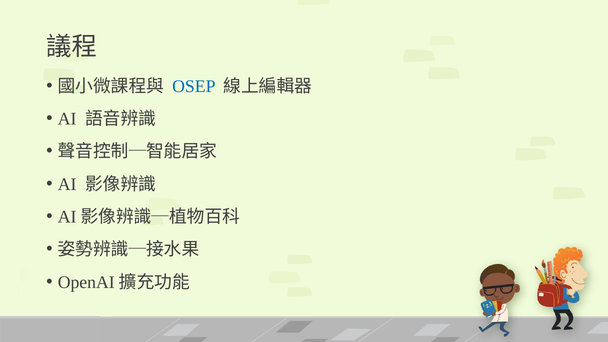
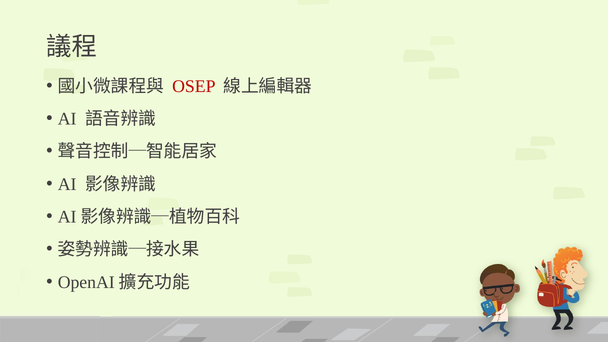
OSEP colour: blue -> red (194, 86)
